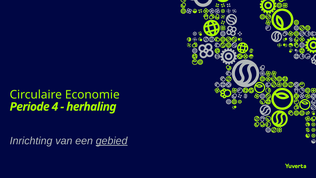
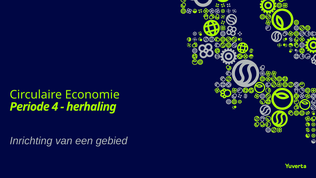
gebied underline: present -> none (112, 141)
